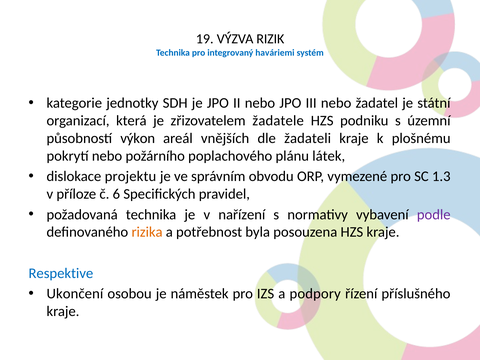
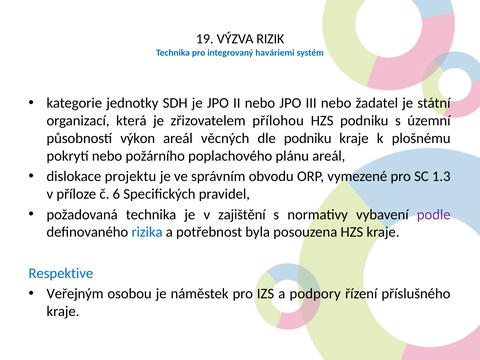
žadatele: žadatele -> přílohou (278, 121)
vnějších: vnějších -> věcných (225, 138)
dle žadateli: žadateli -> podniku (308, 138)
plánu látek: látek -> areál (329, 156)
nařízení: nařízení -> zajištění (242, 215)
rizika colour: orange -> blue (147, 232)
Ukončení: Ukončení -> Veřejným (75, 294)
